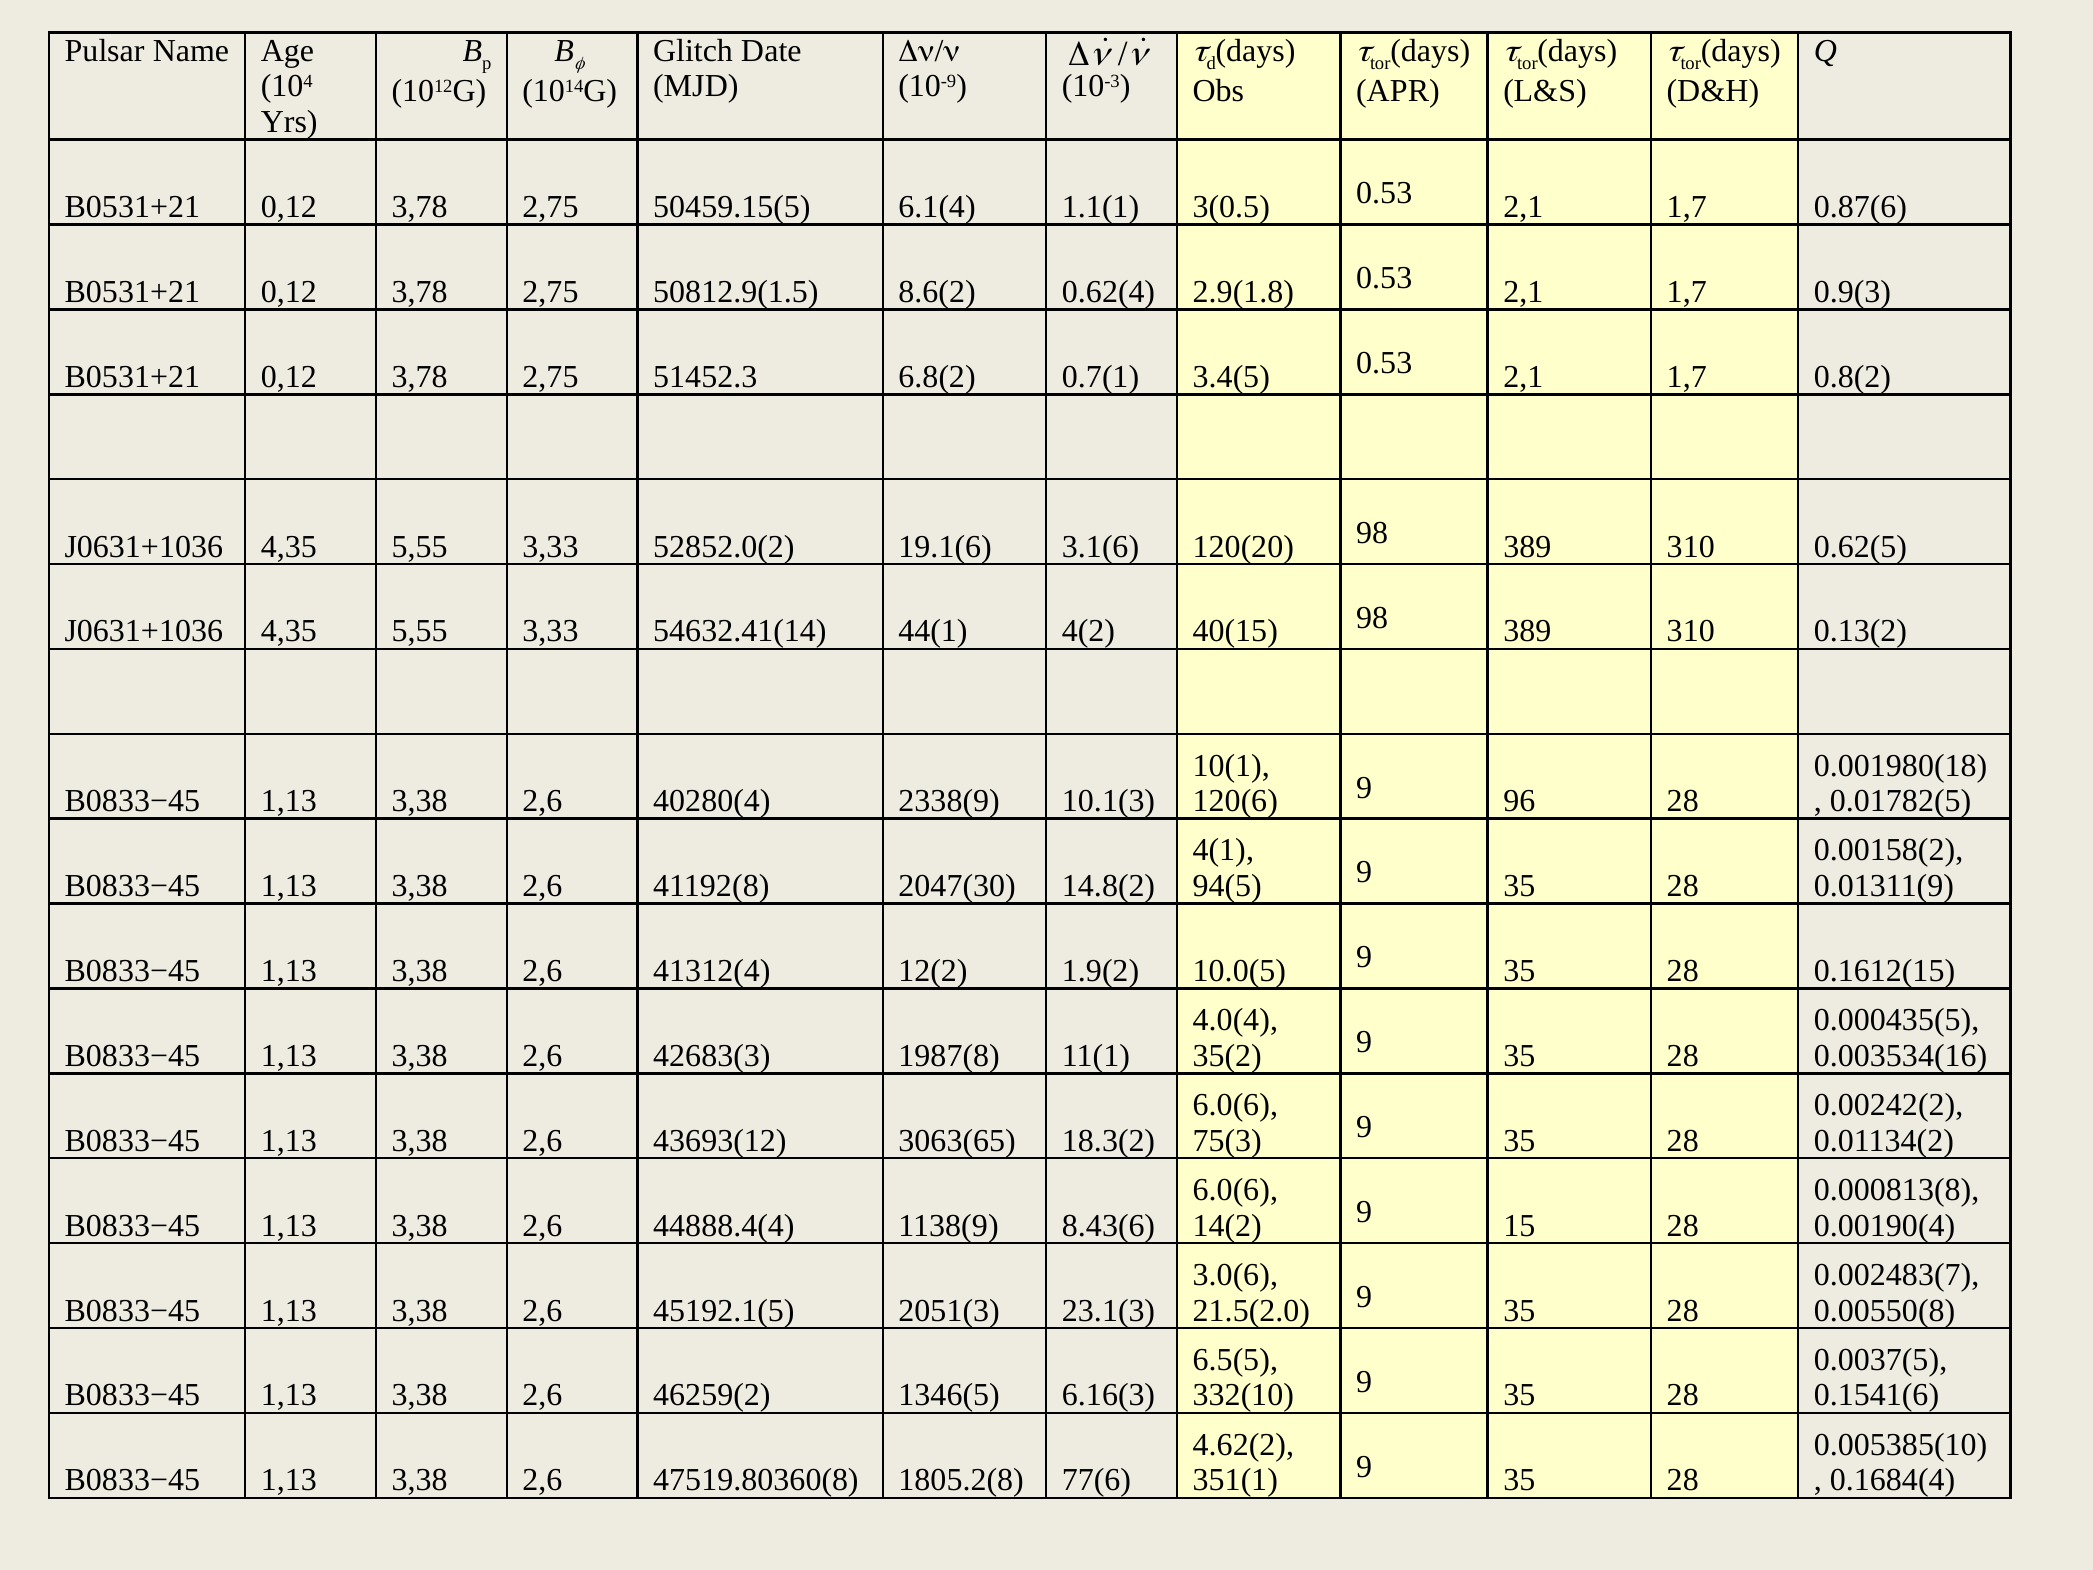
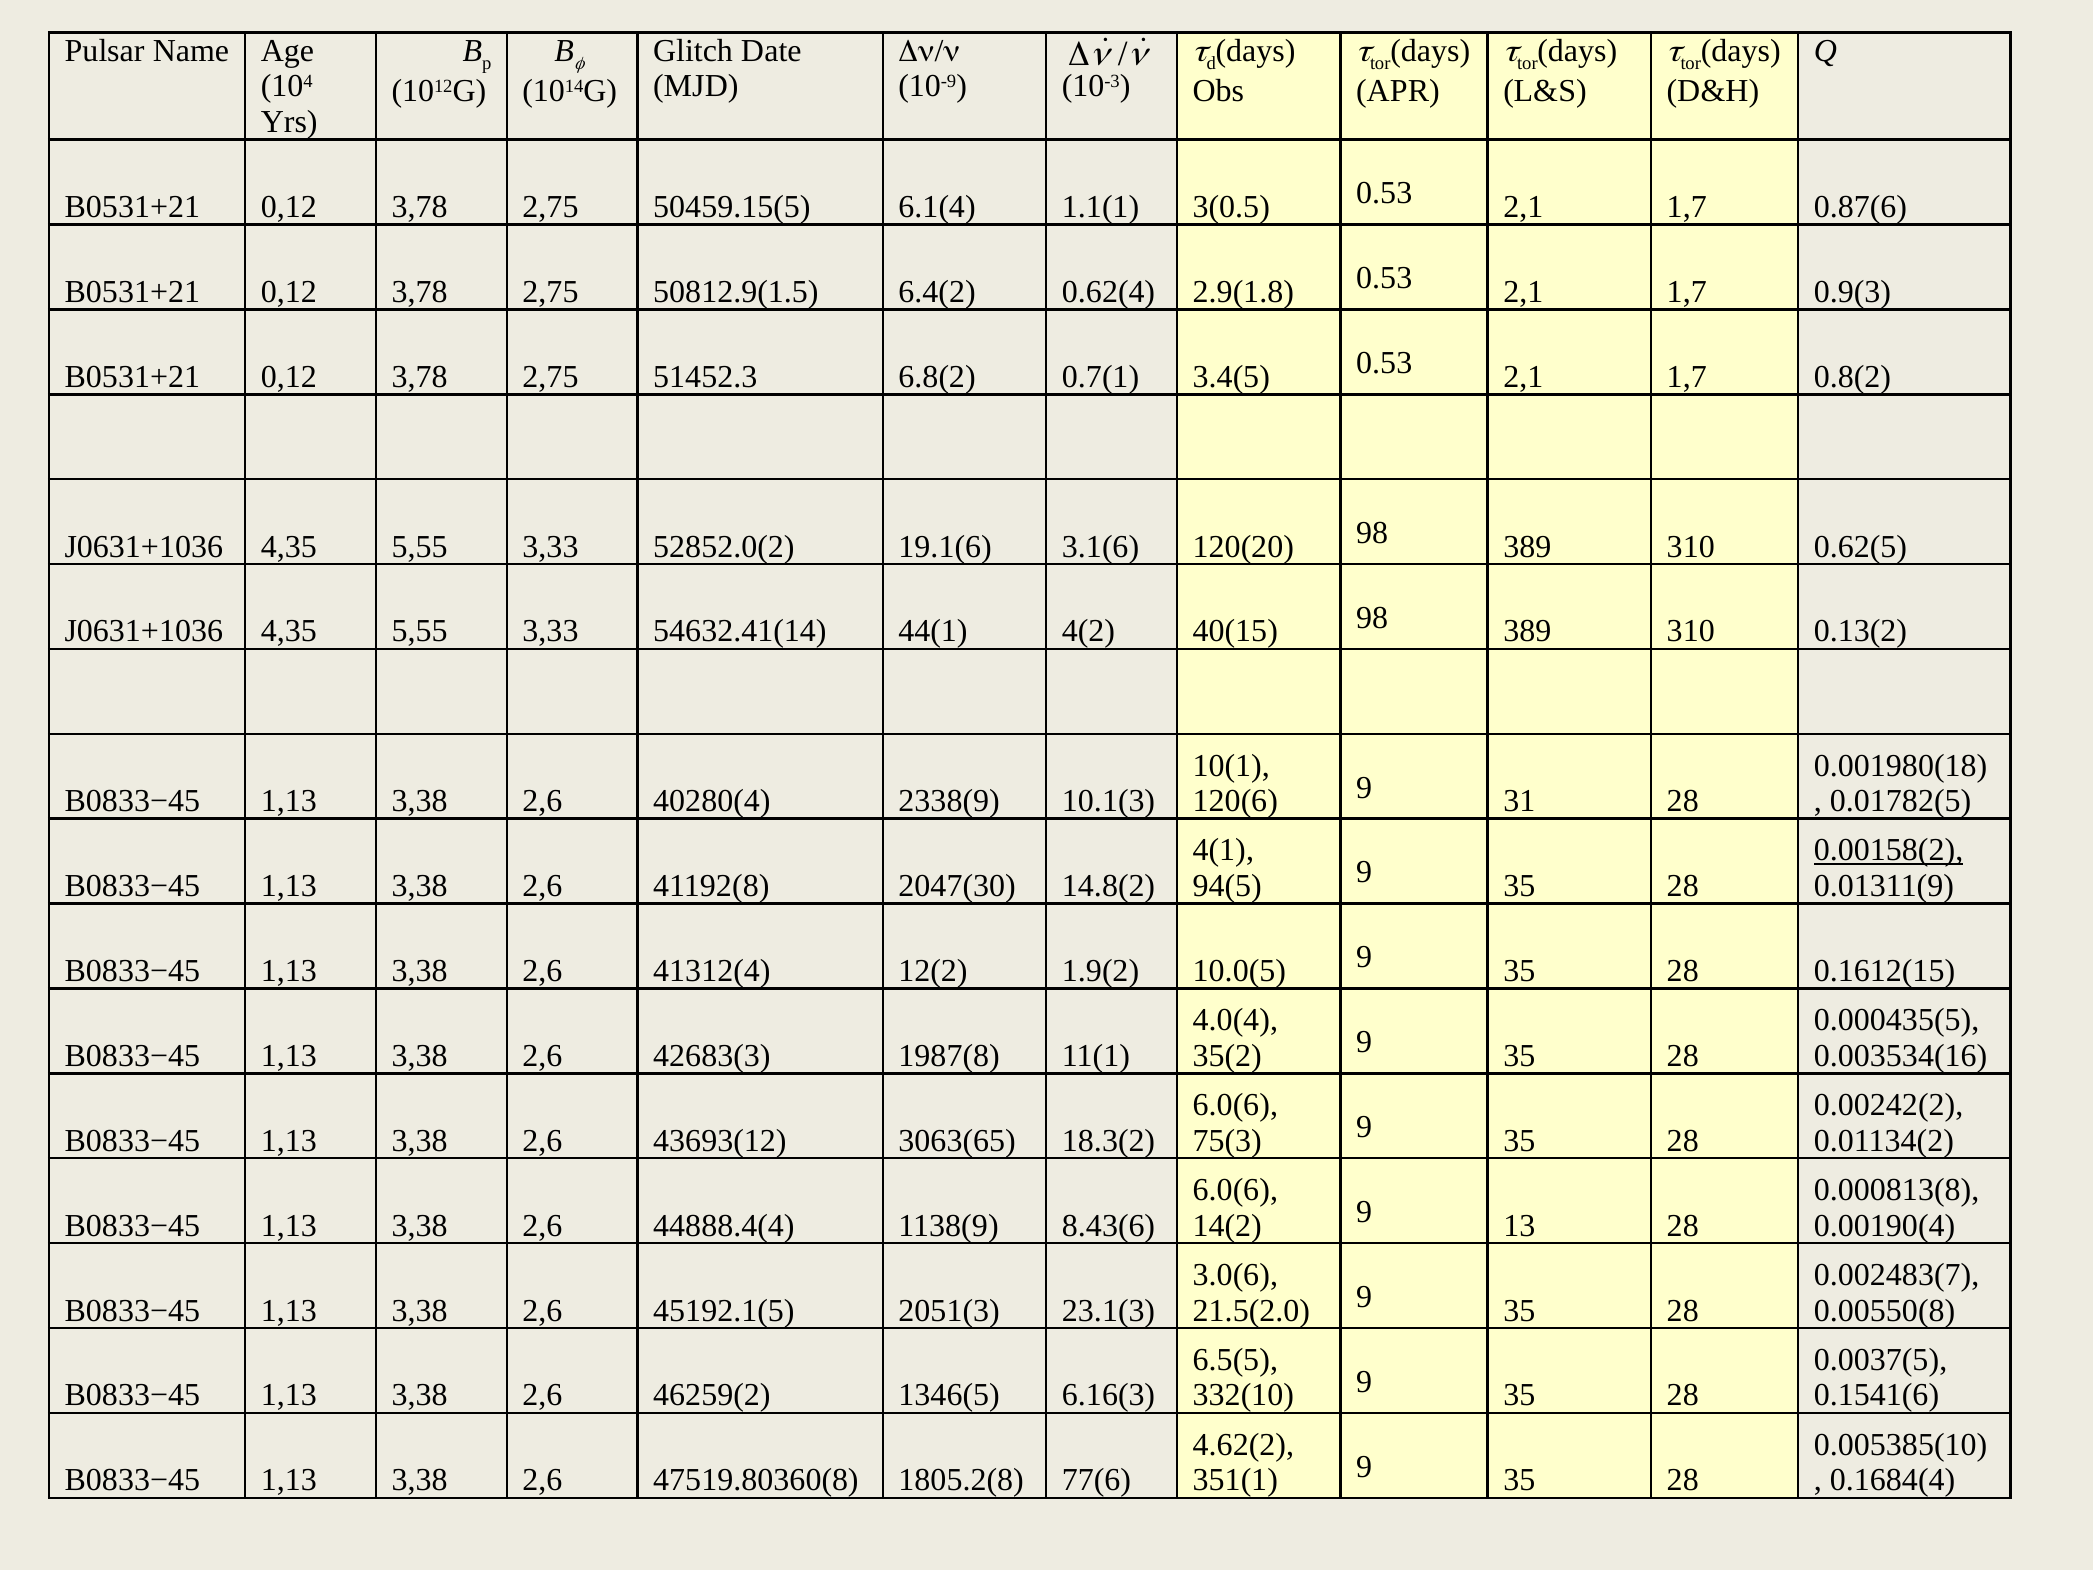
8.6(2: 8.6(2 -> 6.4(2 (937, 292)
96: 96 -> 31 (1519, 801)
0.00158(2 underline: none -> present (1889, 850)
15: 15 -> 13 (1519, 1225)
